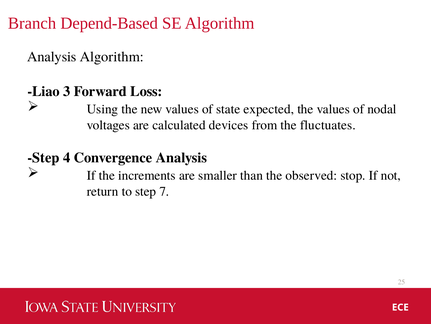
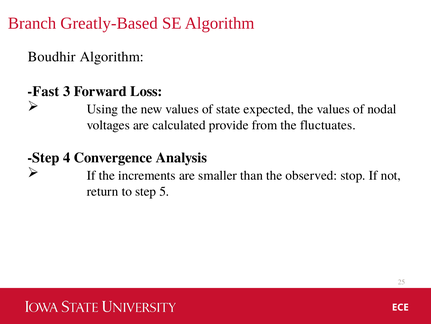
Depend-Based: Depend-Based -> Greatly-Based (109, 23)
Analysis: Analysis -> Boudhir (52, 57)
Liao: Liao -> Fast (43, 91)
devices: devices -> provide (229, 125)
7: 7 -> 5 (164, 191)
